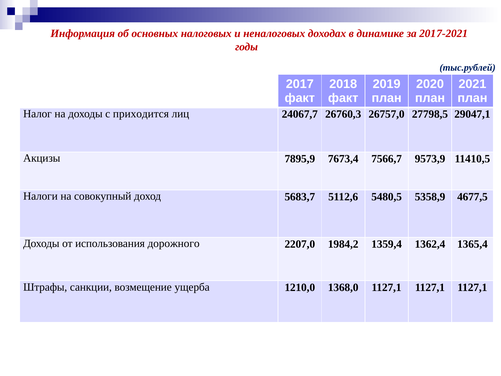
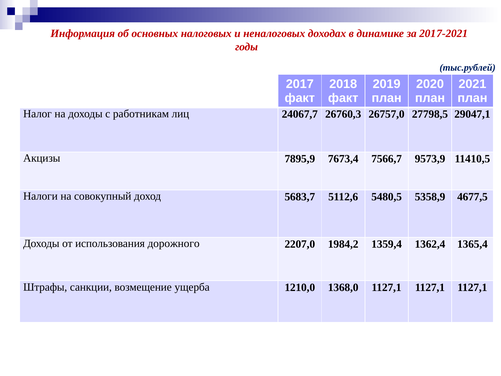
приходится: приходится -> работникам (141, 114)
